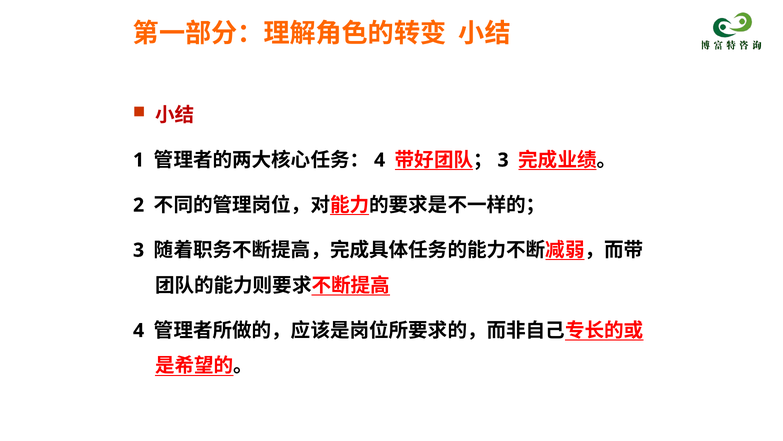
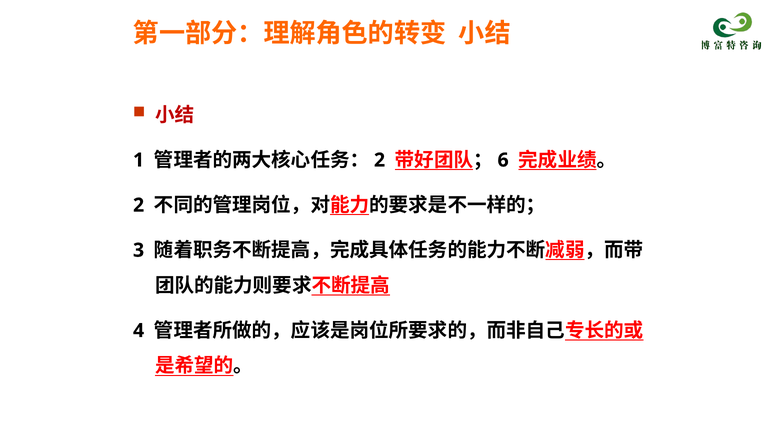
4: 4 -> 2 (380, 160)
3: 3 -> 6 (503, 160)
